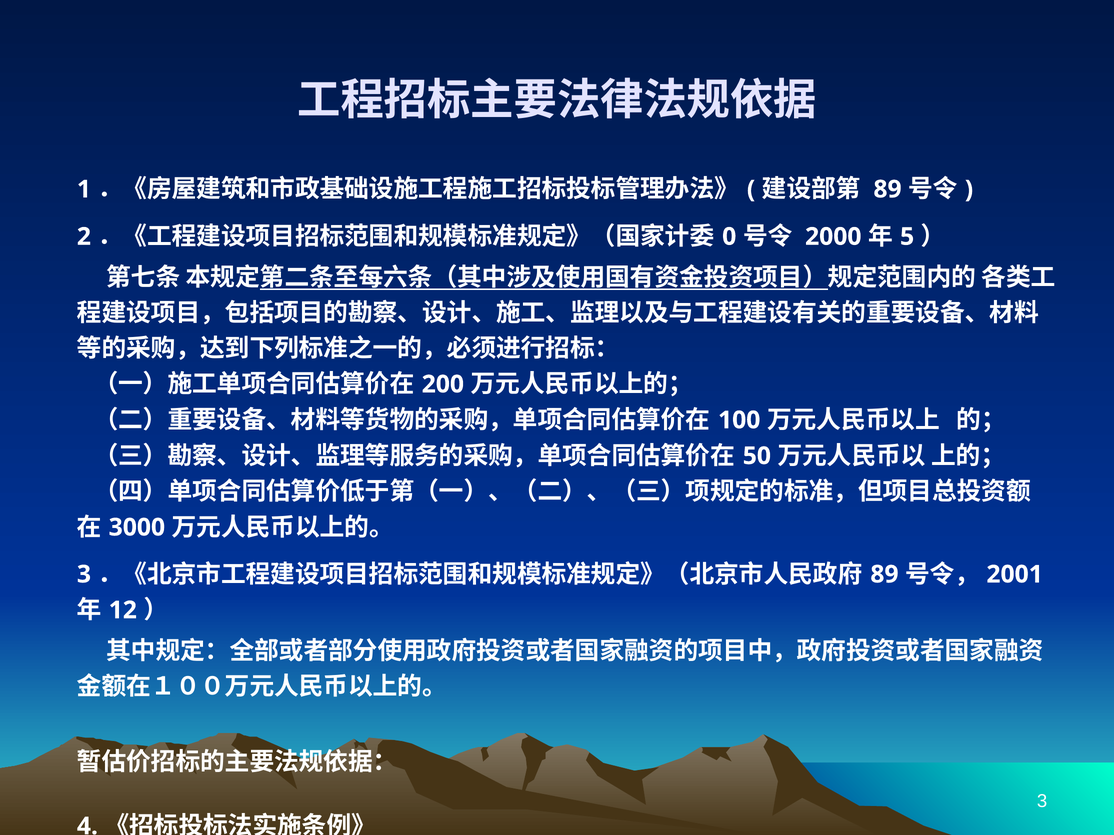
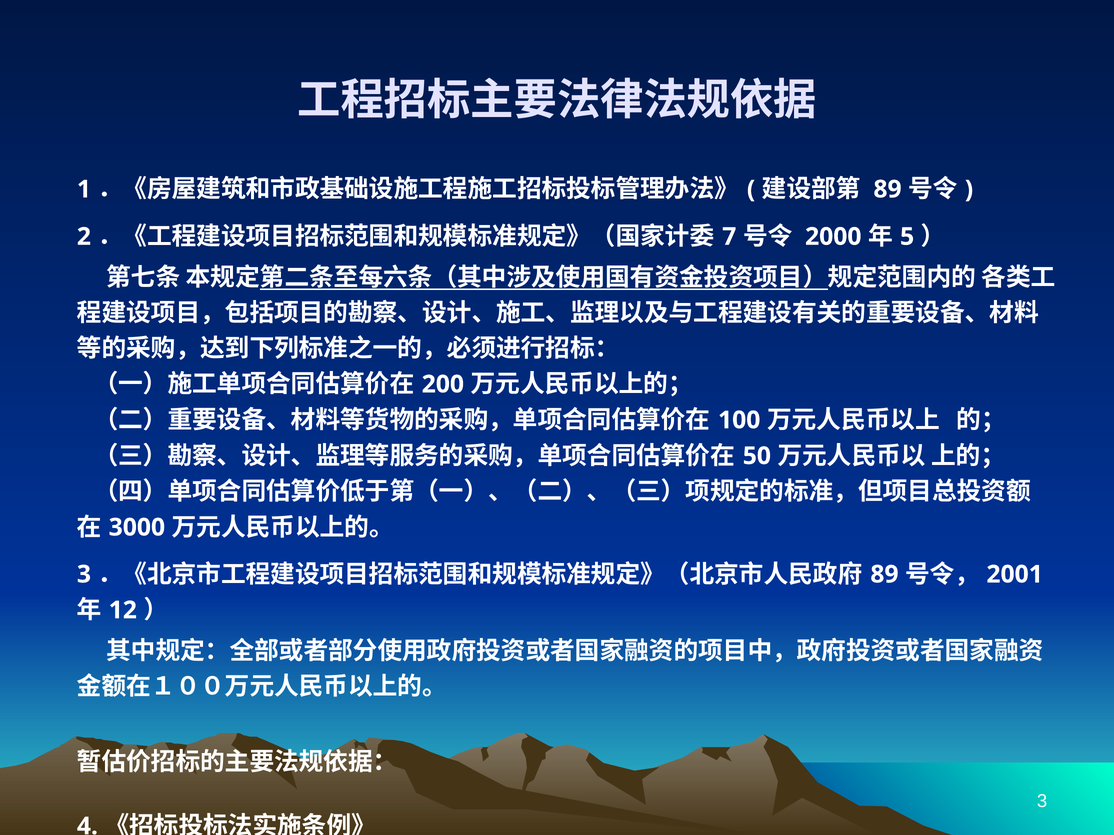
0: 0 -> 7 (729, 237)
